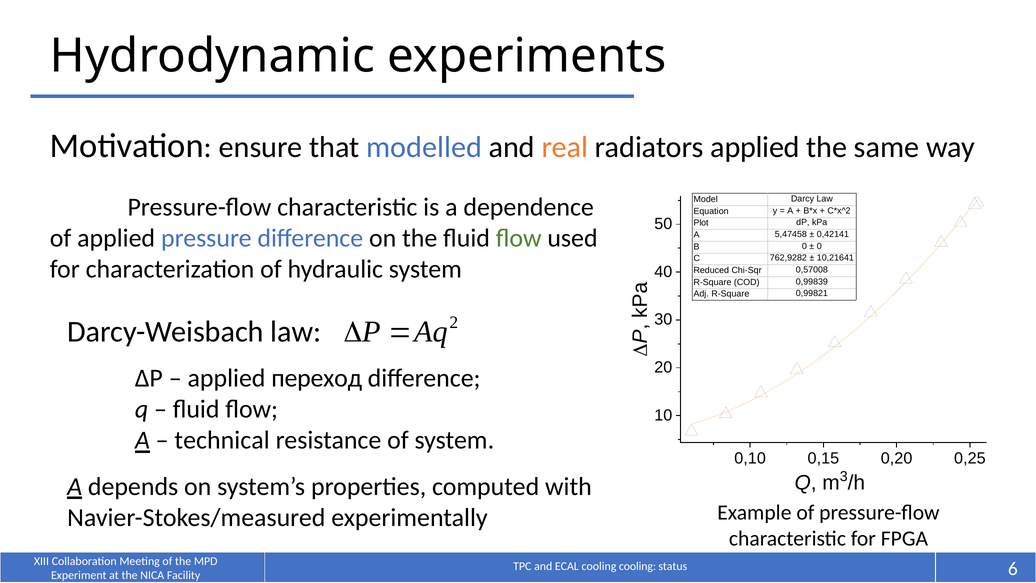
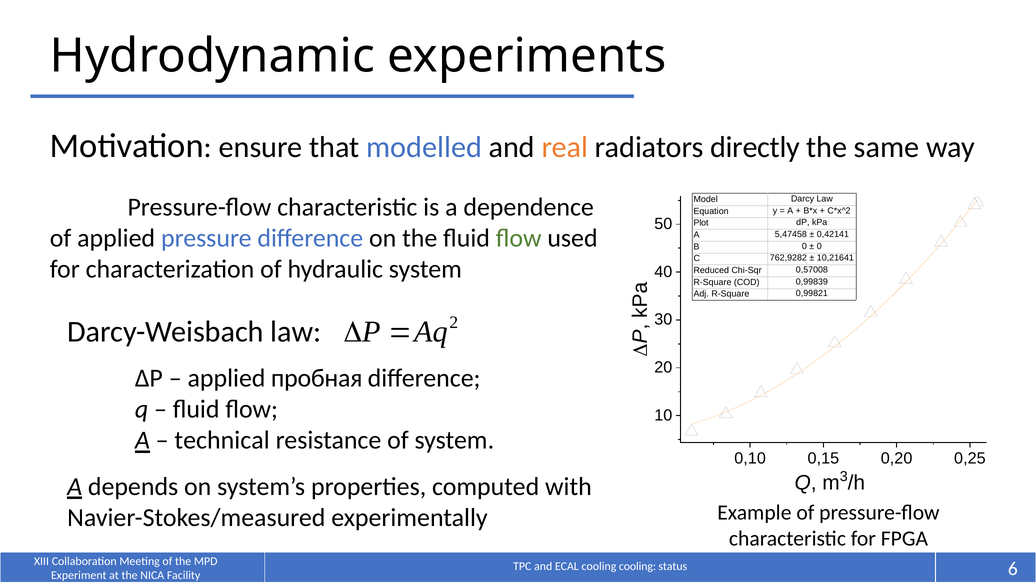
radiators applied: applied -> directly (755, 147)
переход: переход -> пробная (317, 378)
